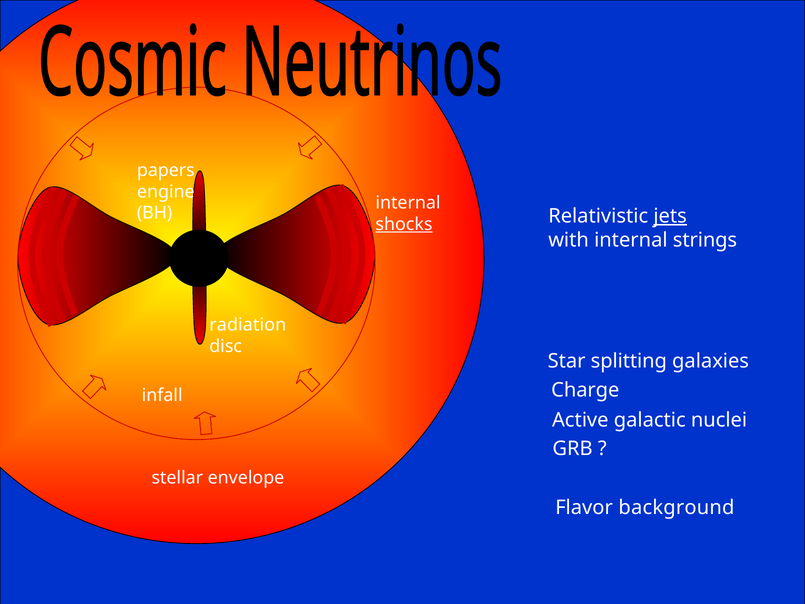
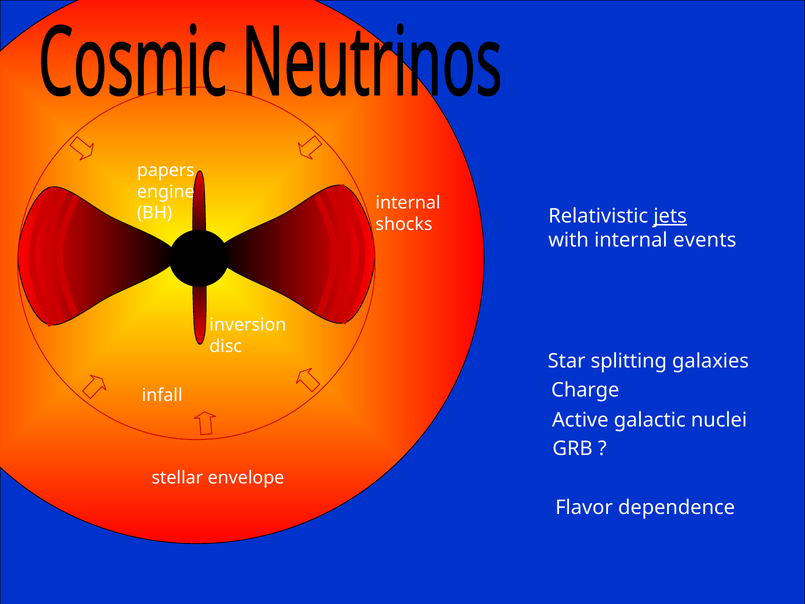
shocks underline: present -> none (404, 224)
strings: strings -> events (705, 240)
radiation: radiation -> inversion (248, 325)
background: background -> dependence (677, 507)
